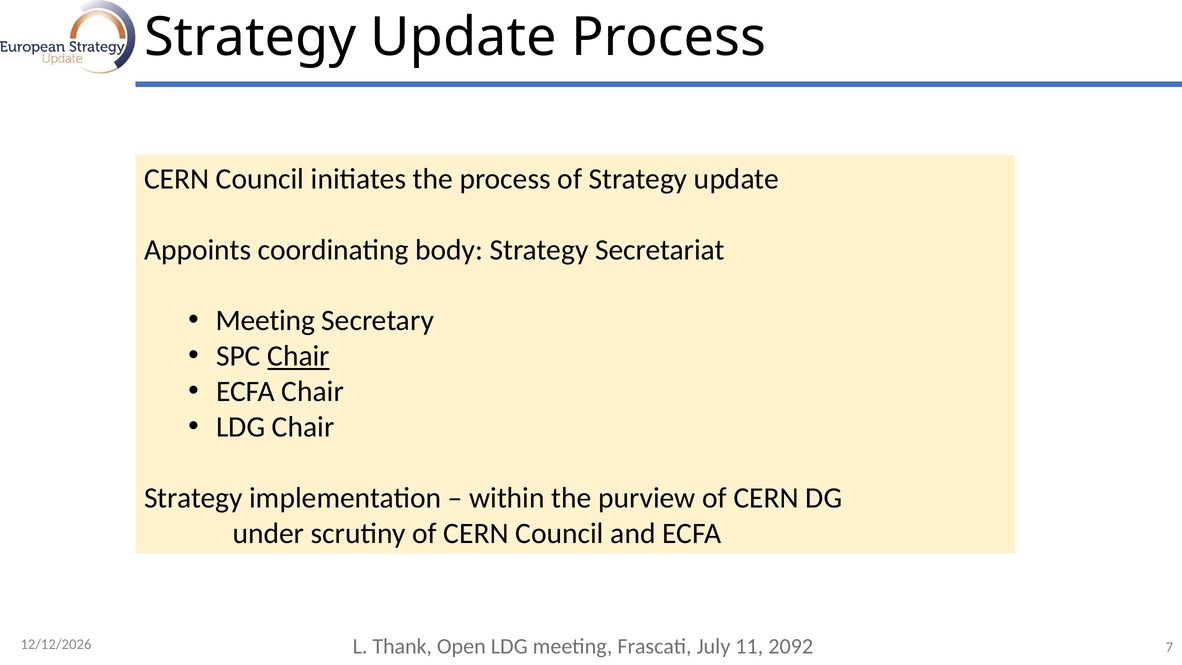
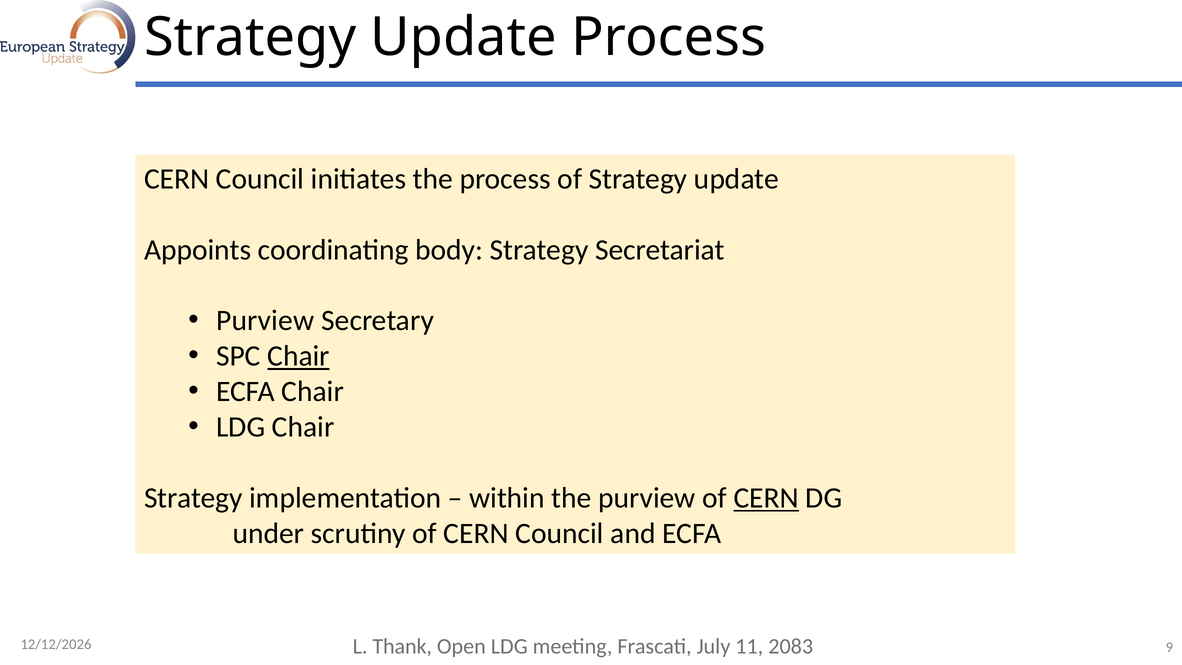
Meeting: Meeting -> Purview (265, 321)
CERN underline: none -> present (766, 498)
2092: 2092 -> 2083 (791, 646)
7: 7 -> 9 (1169, 647)
